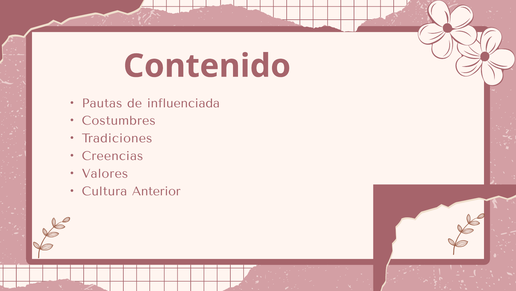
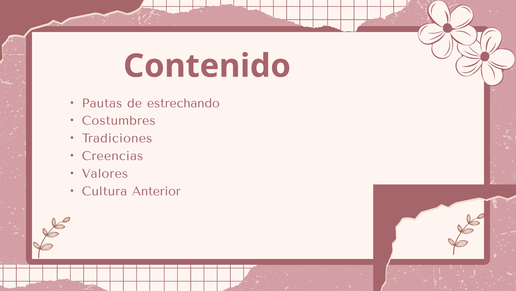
influenciada: influenciada -> estrechando (183, 103)
